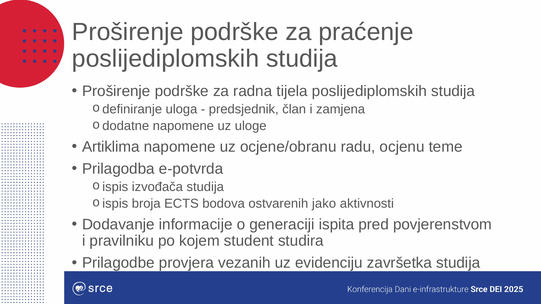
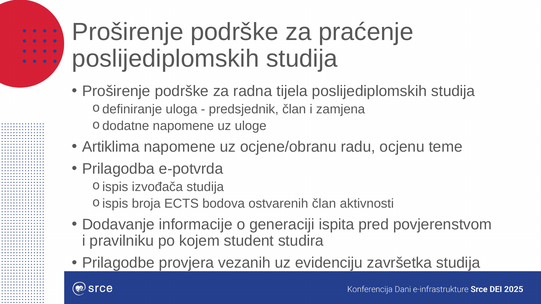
ostvarenih jako: jako -> član (324, 204)
